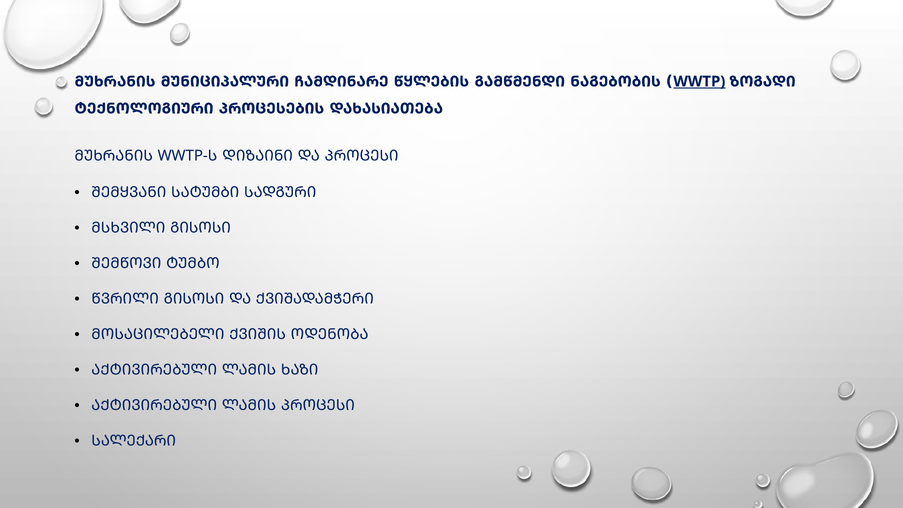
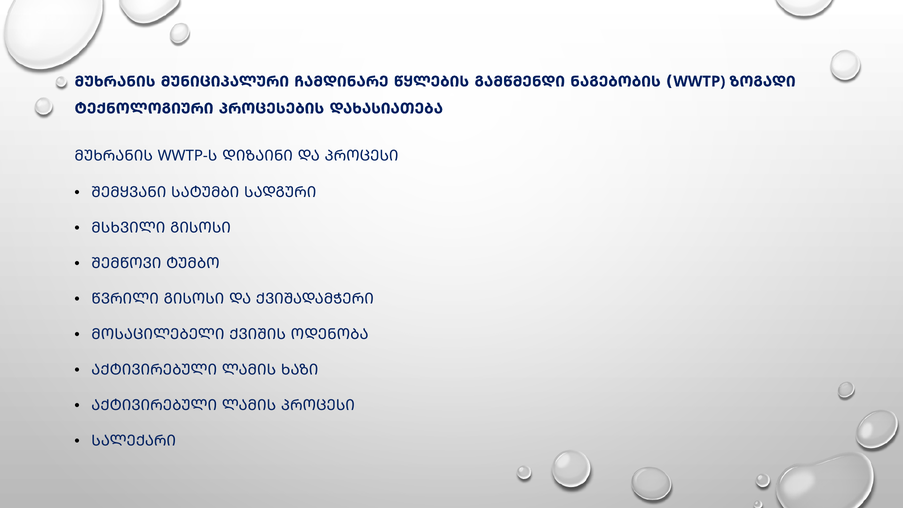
WWTP underline: present -> none (699, 81)
